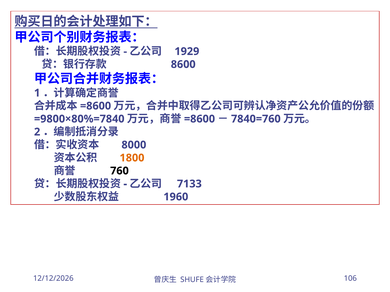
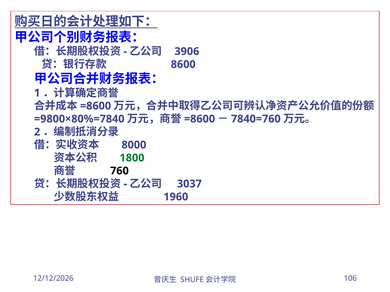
1929: 1929 -> 3906 (187, 51)
1800 colour: orange -> green (132, 158)
7133: 7133 -> 3037 (189, 184)
